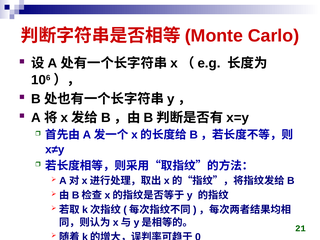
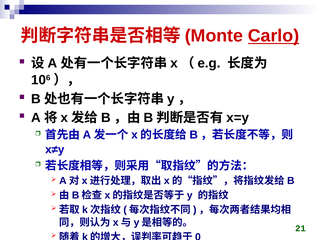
Carlo underline: none -> present (274, 36)
